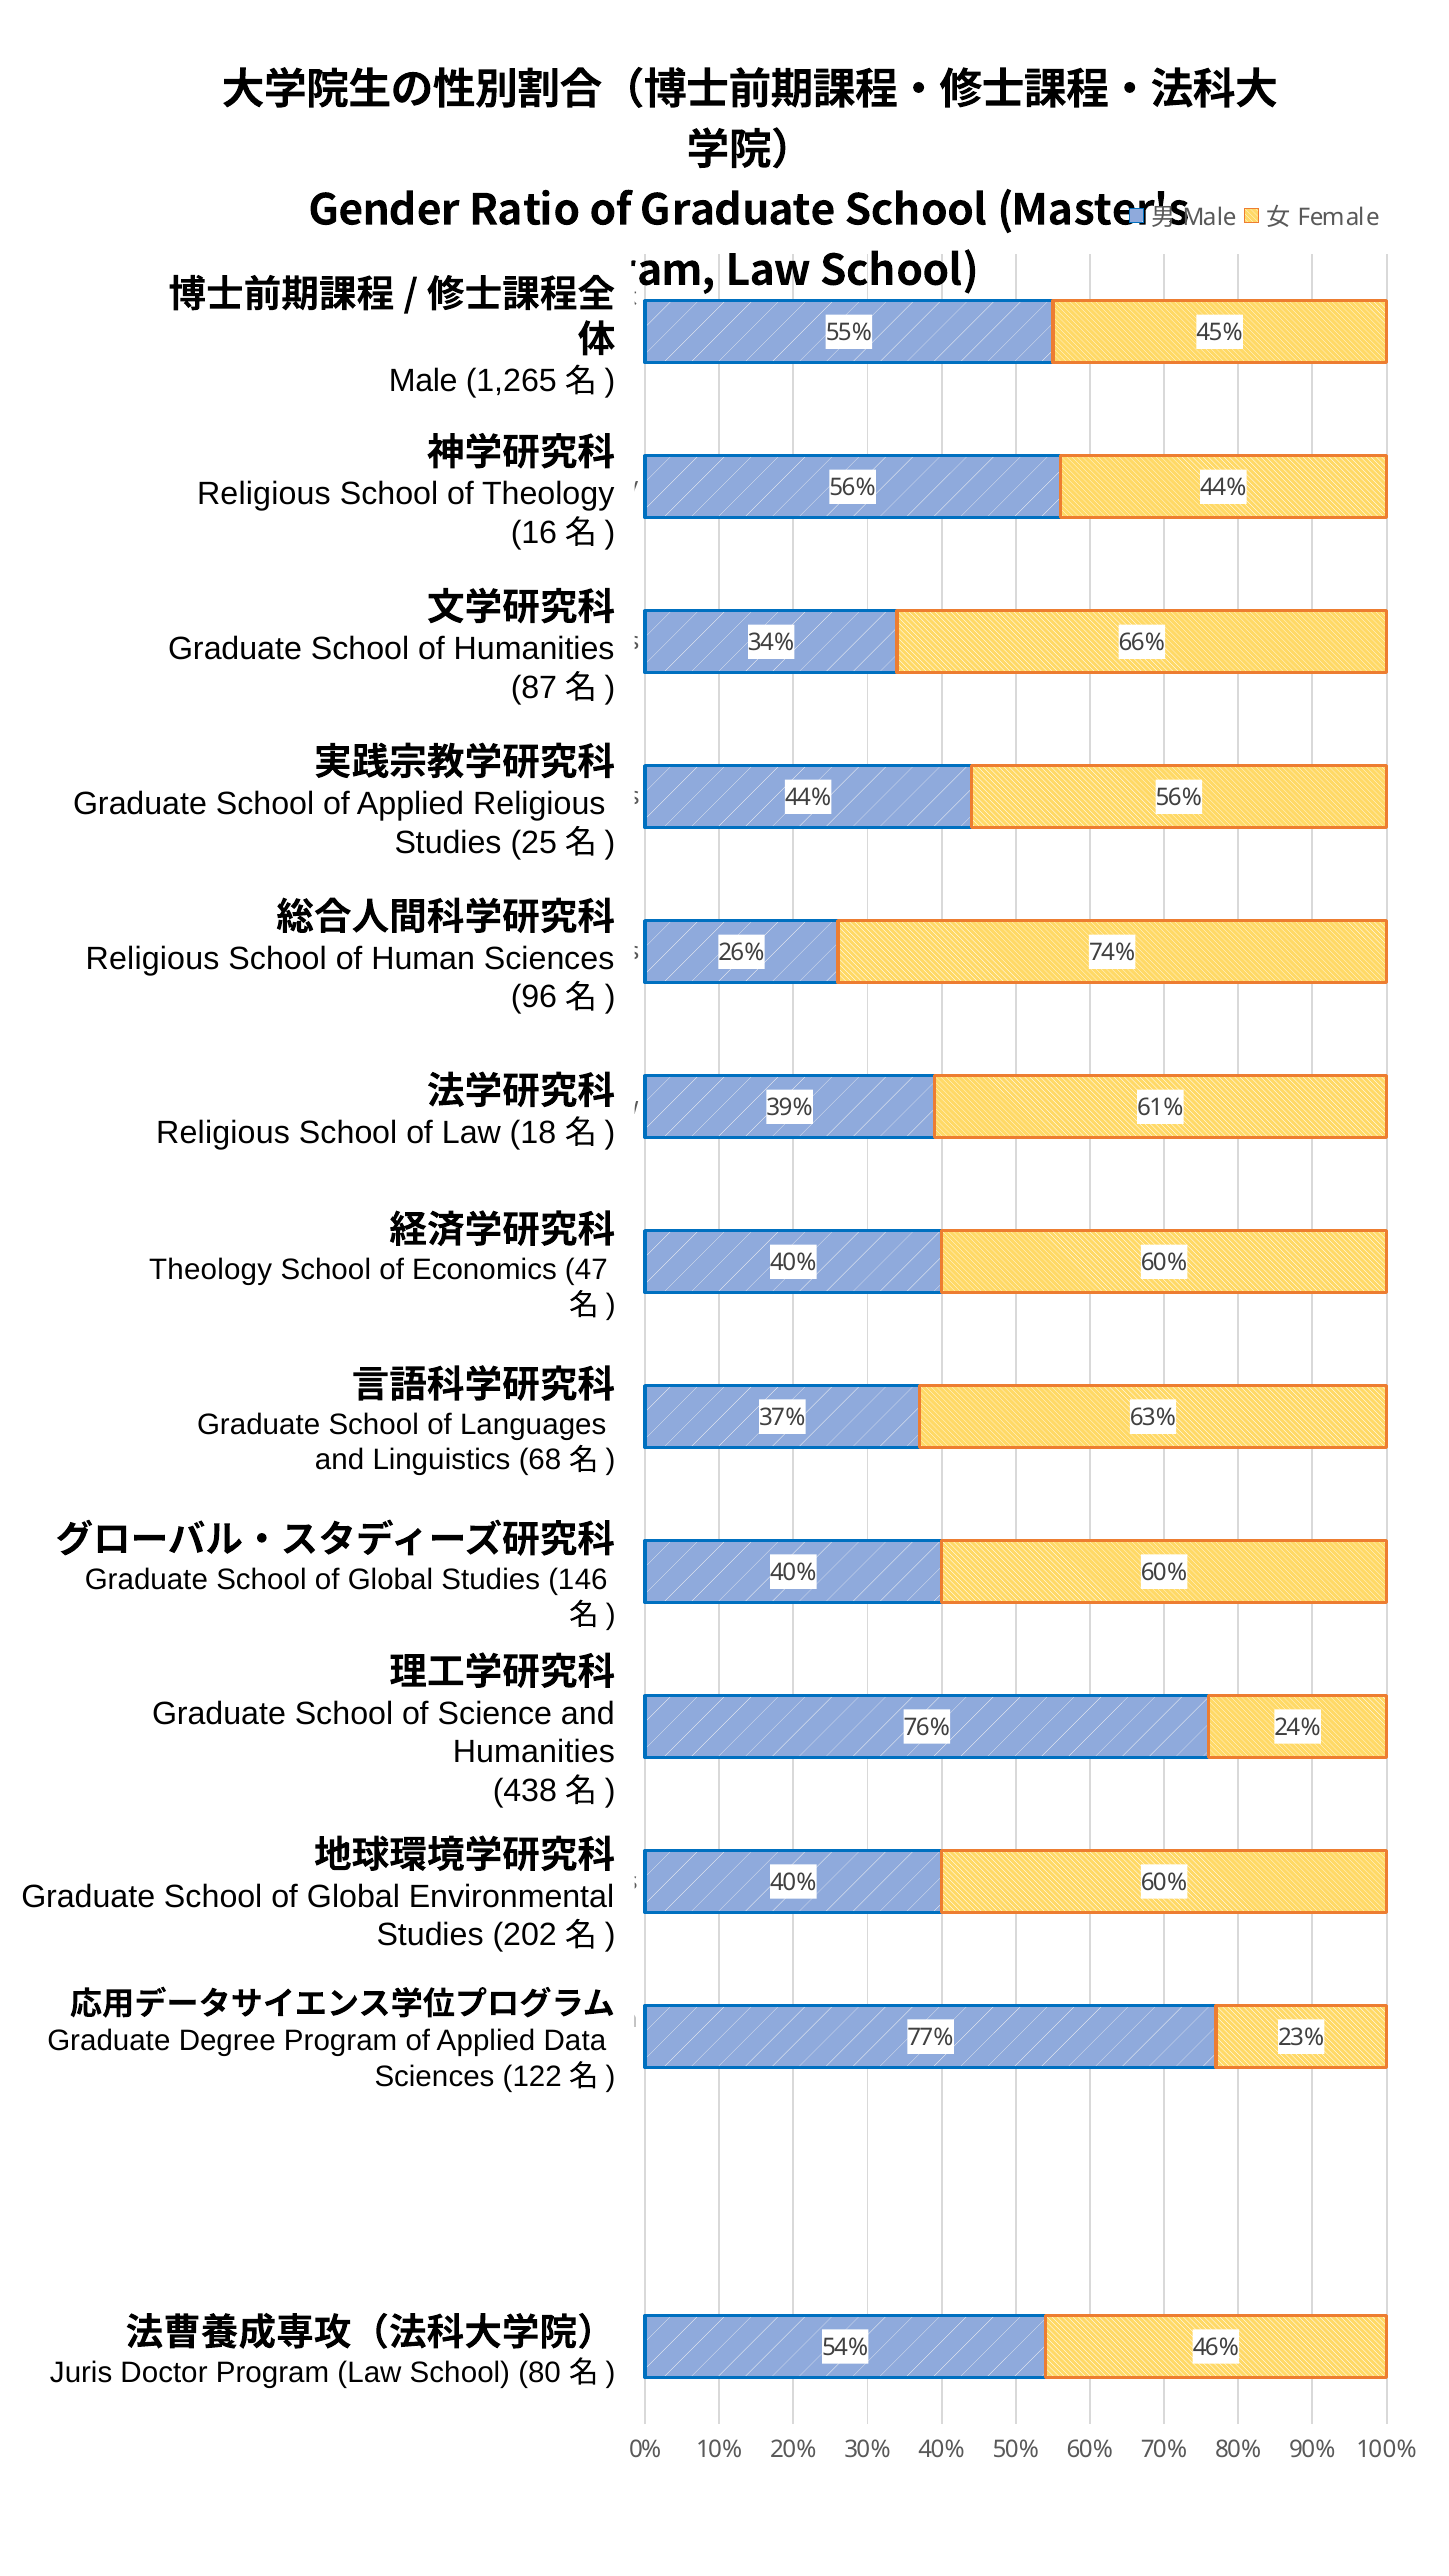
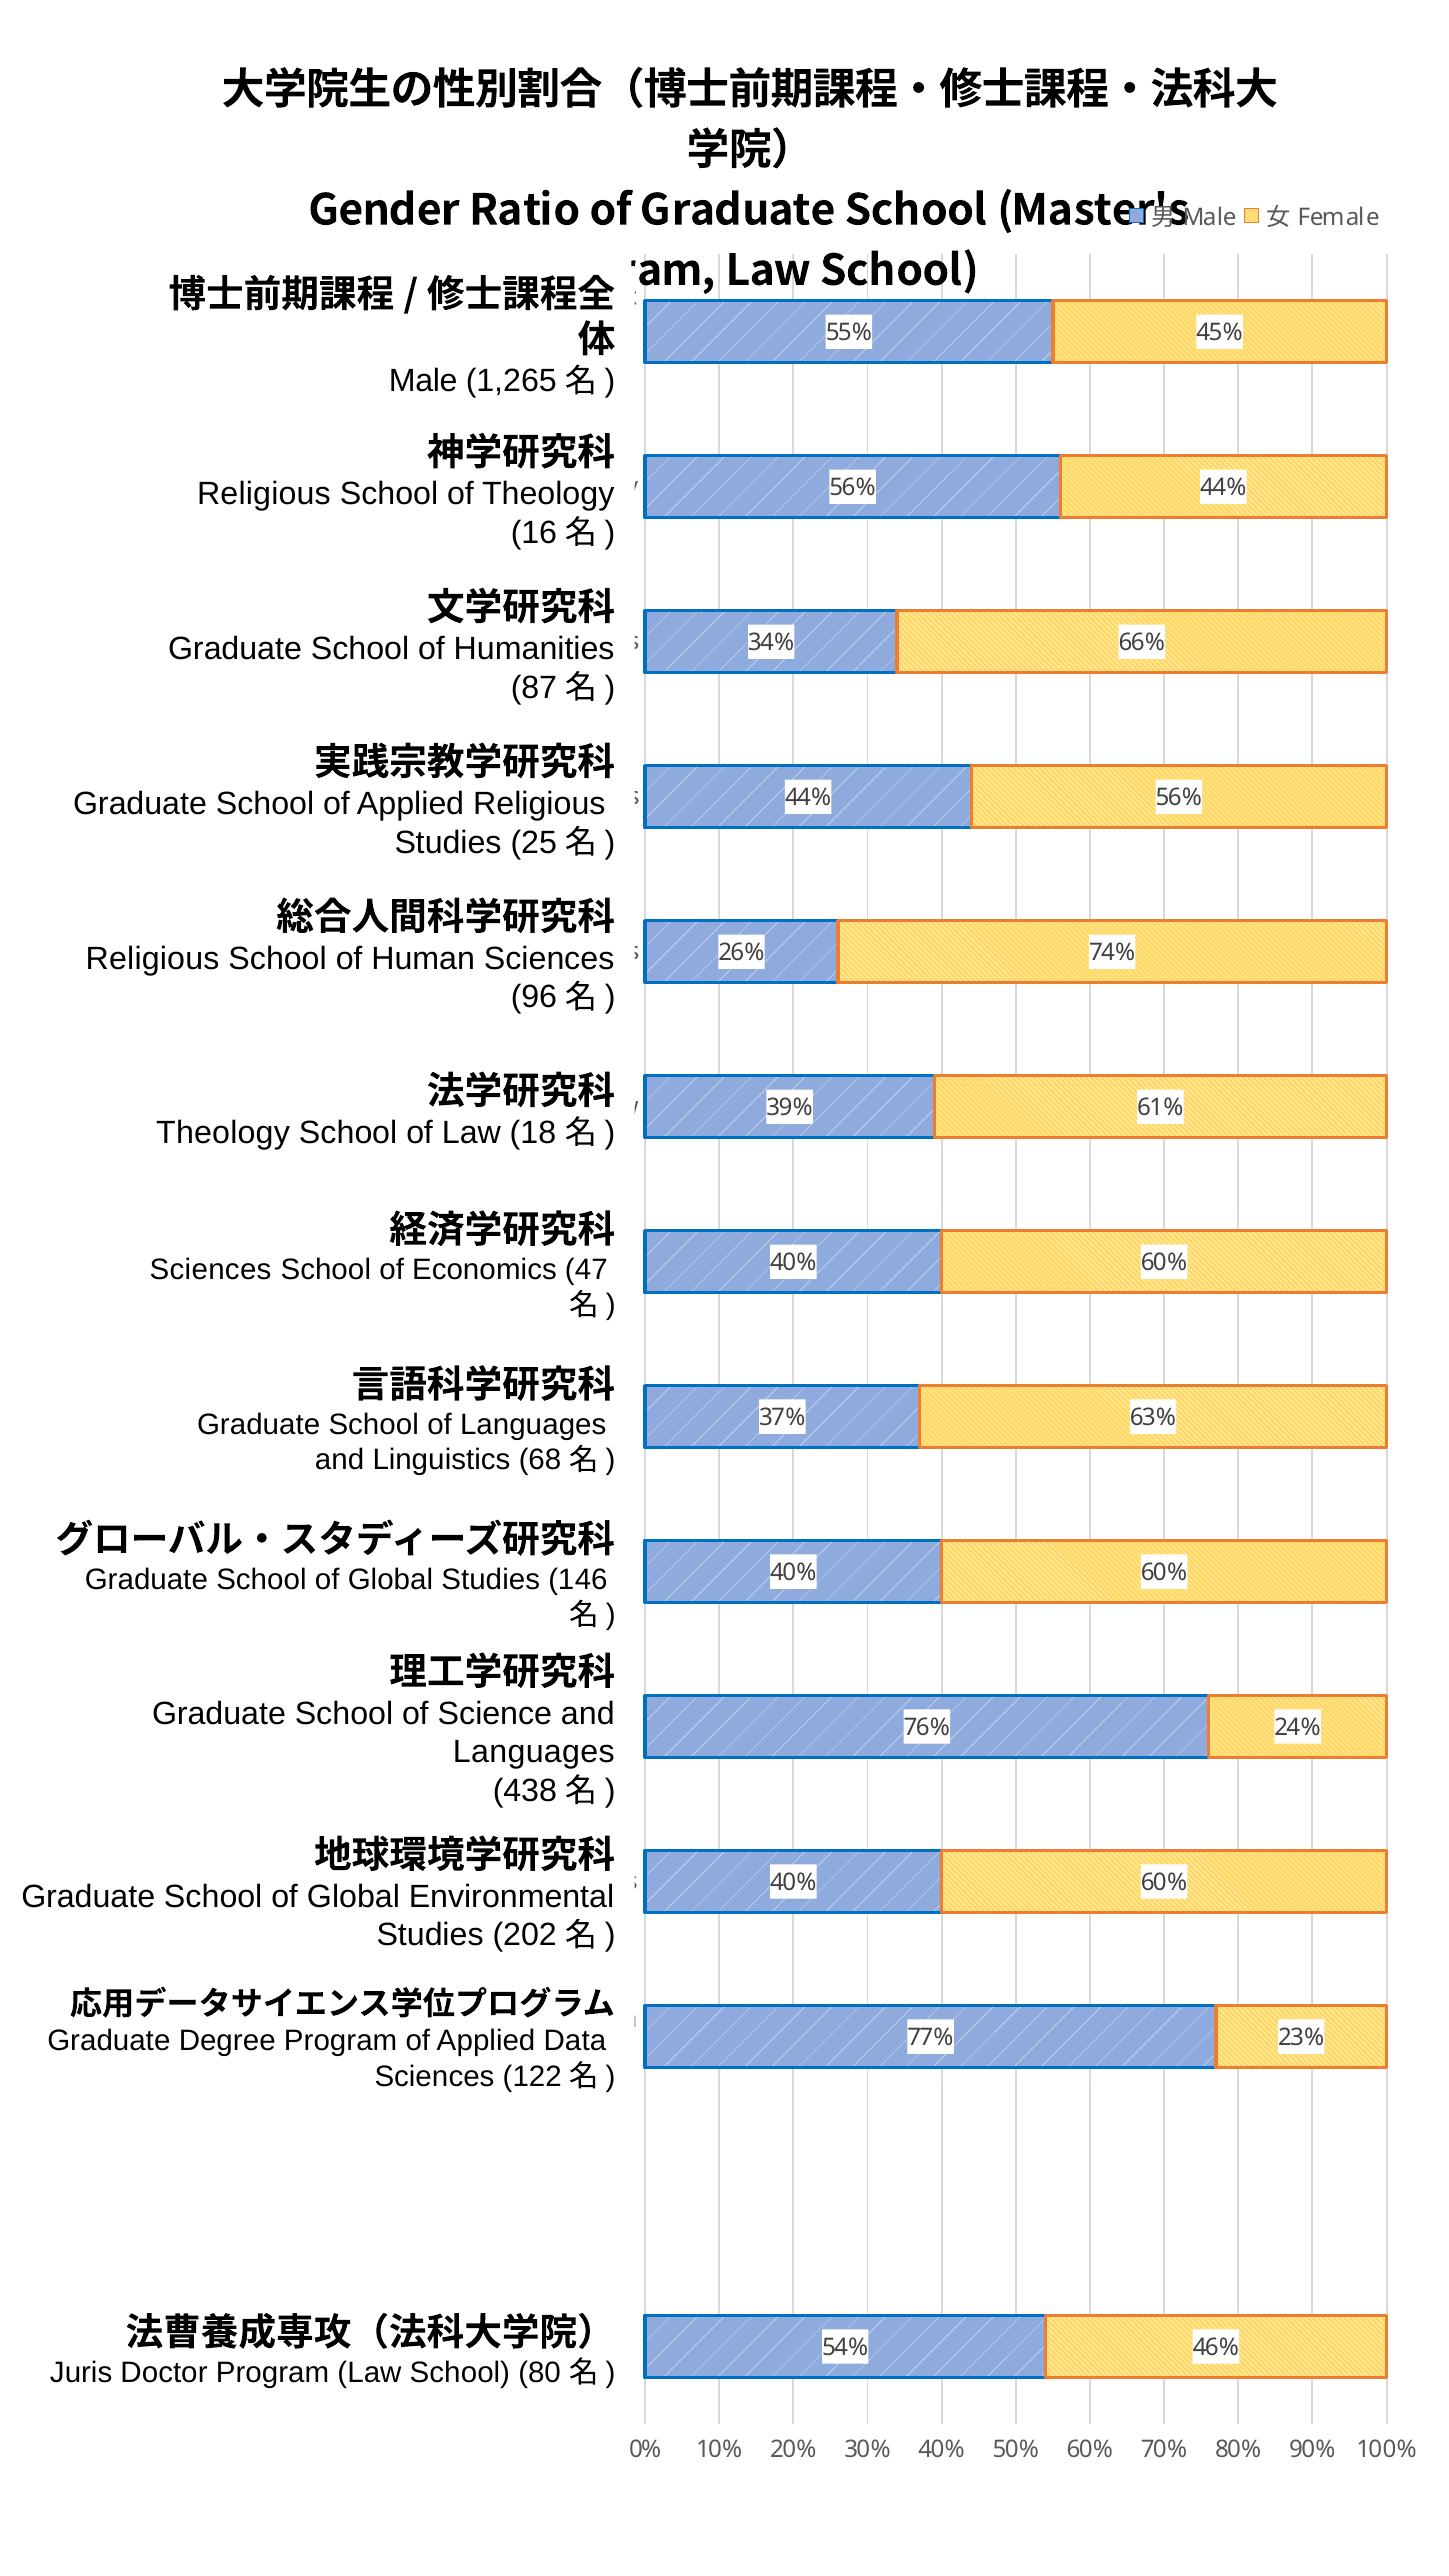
Religious: Religious -> Theology (223, 1133)
Theology: Theology -> Sciences (211, 1270)
Humanities: Humanities -> Languages (534, 1752)
